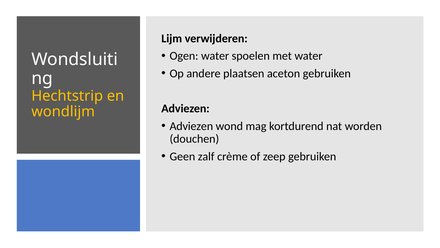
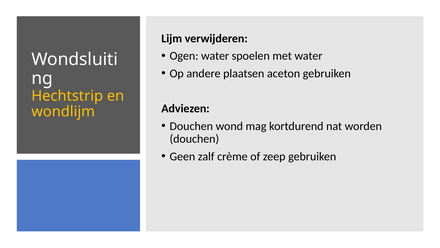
Adviezen: Adviezen -> Douchen (191, 126)
